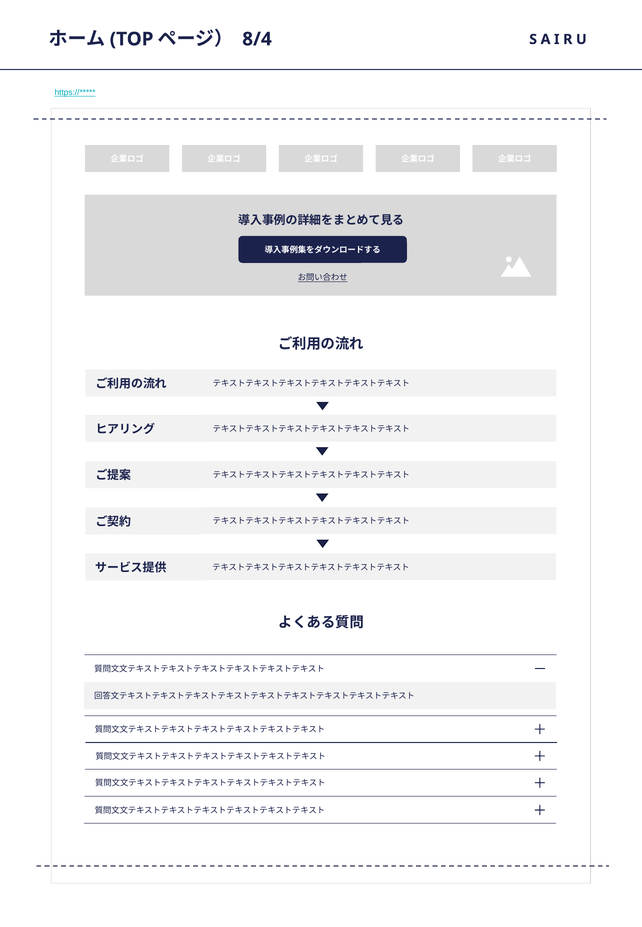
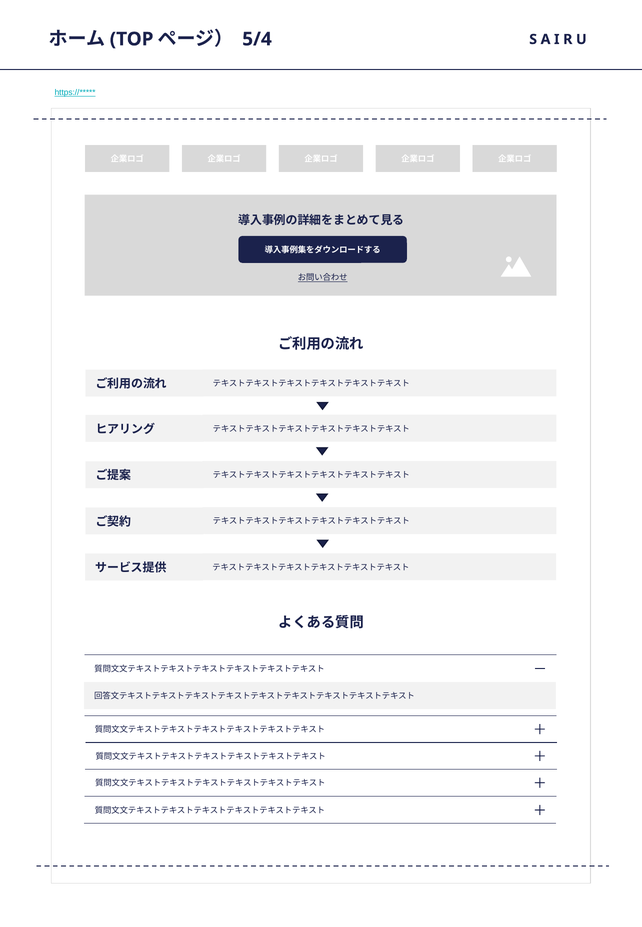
8/4: 8/4 -> 5/4 (257, 39)
